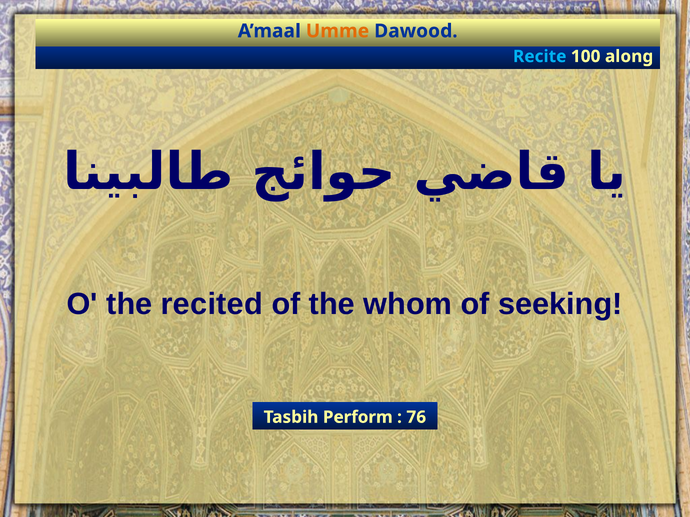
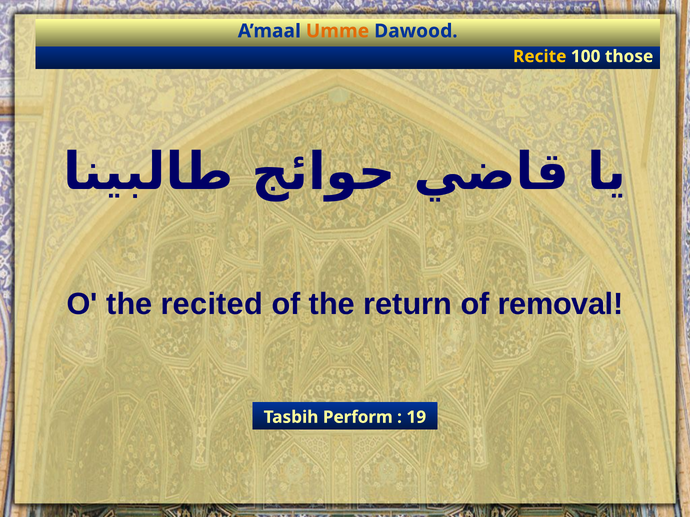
Recite colour: light blue -> yellow (540, 56)
along: along -> those (629, 56)
whom: whom -> return (408, 304)
seeking: seeking -> removal (561, 304)
76: 76 -> 19 (416, 418)
